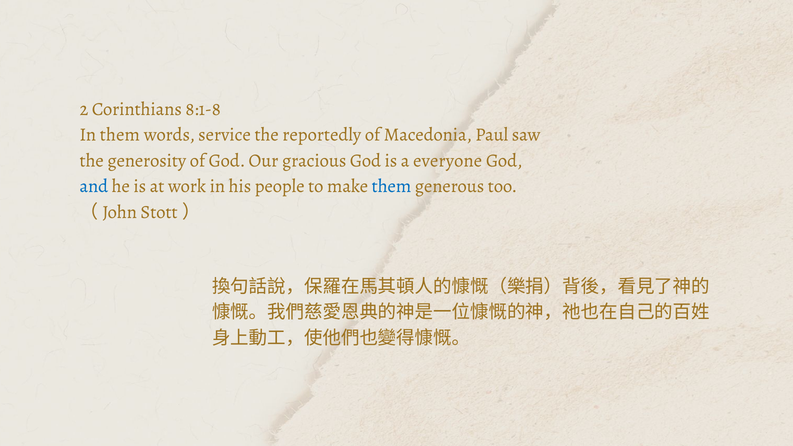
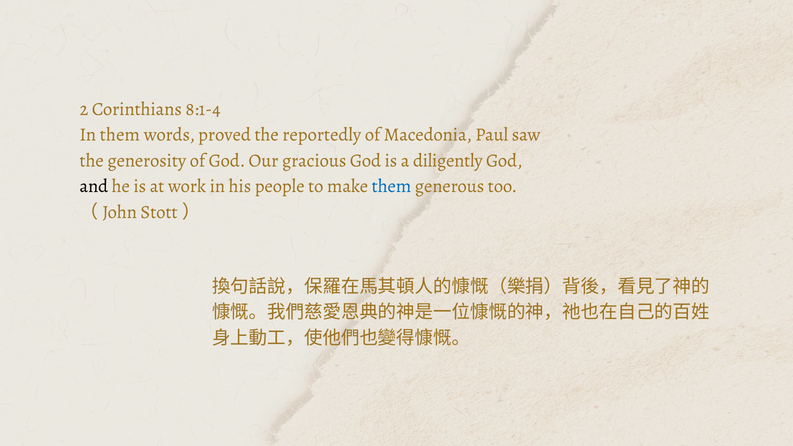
8:1-8: 8:1-8 -> 8:1-4 (203, 109)
service: service -> proved (225, 135)
everyone: everyone -> diligently (448, 161)
and colour: blue -> black (94, 186)
